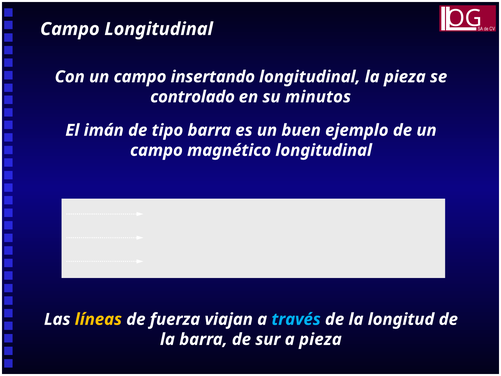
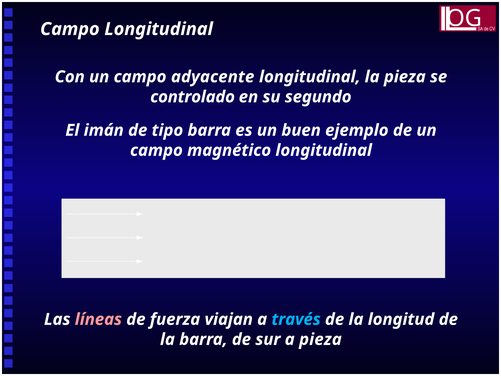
insertando: insertando -> adyacente (213, 77)
minutos: minutos -> segundo (318, 97)
líneas colour: yellow -> pink (98, 319)
